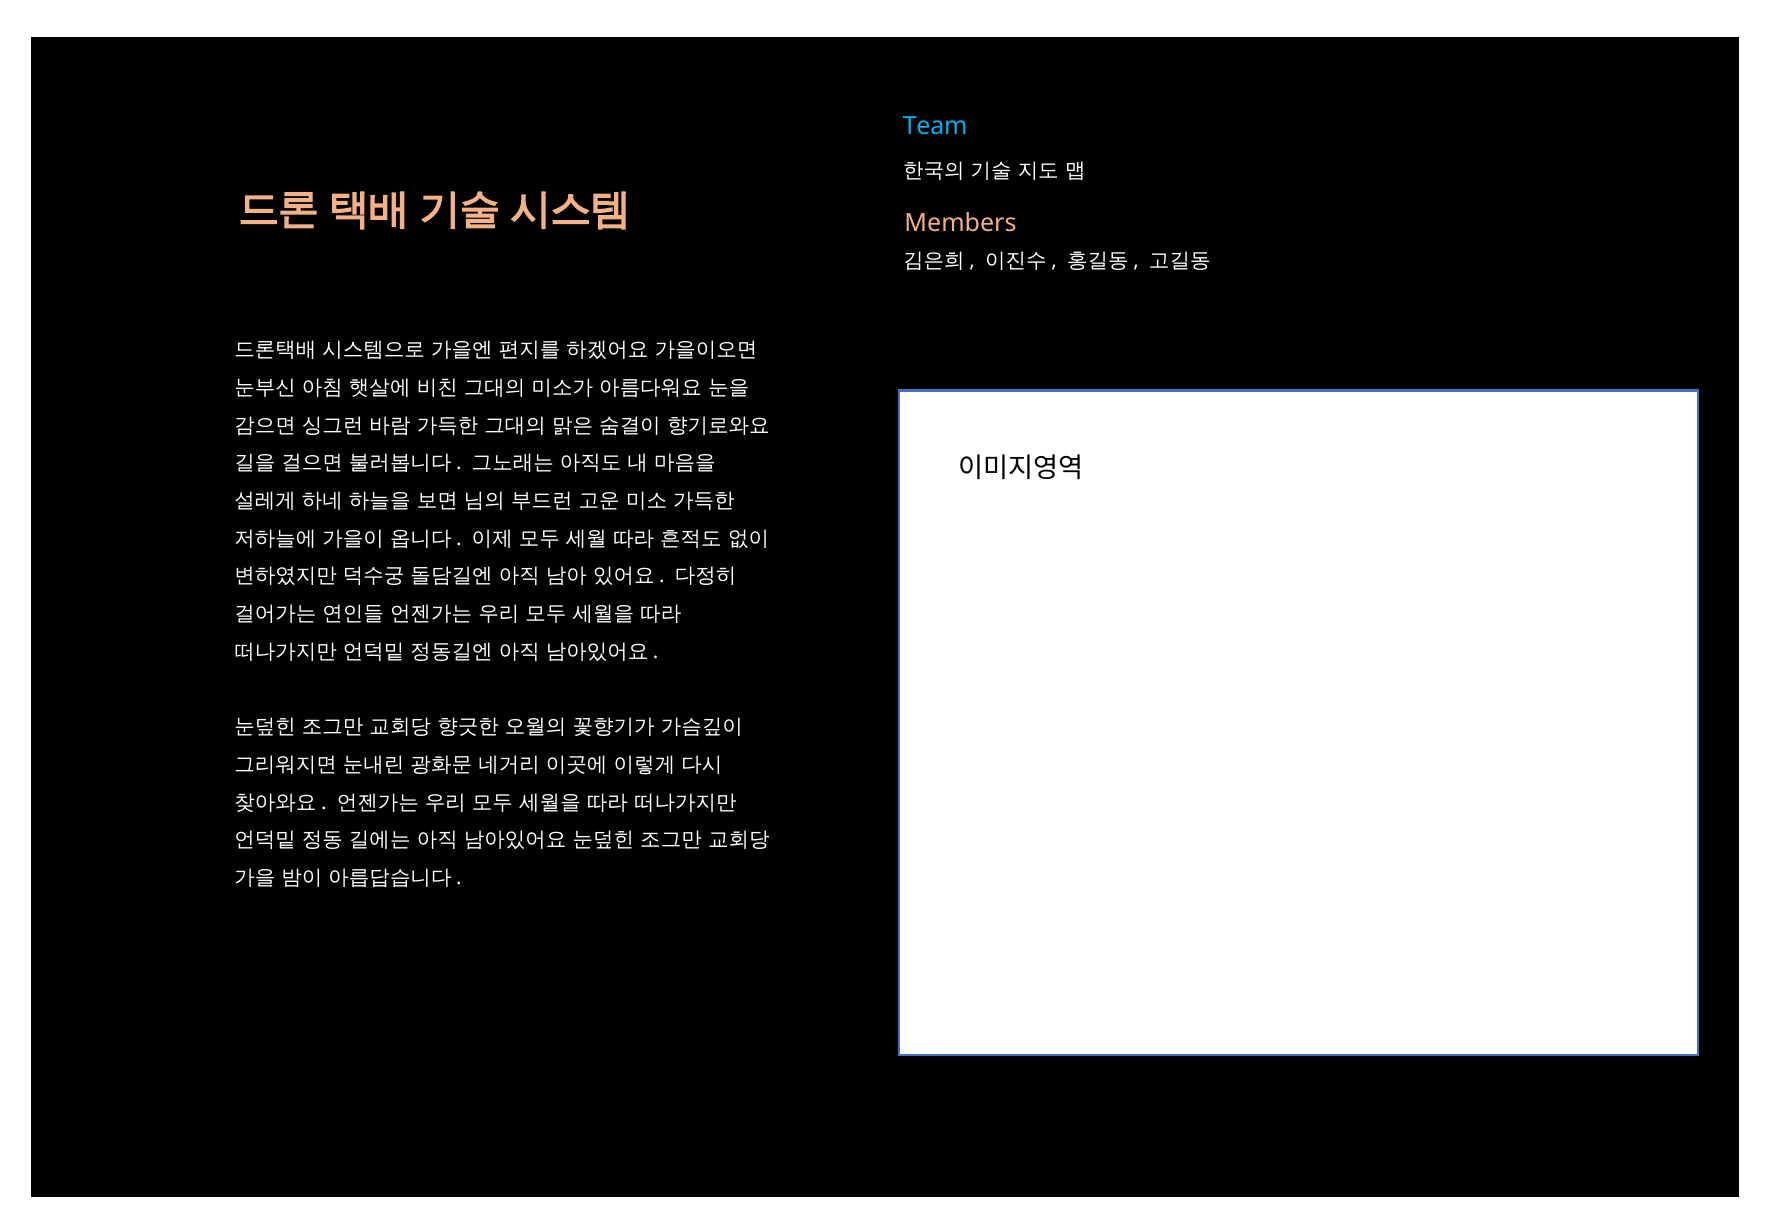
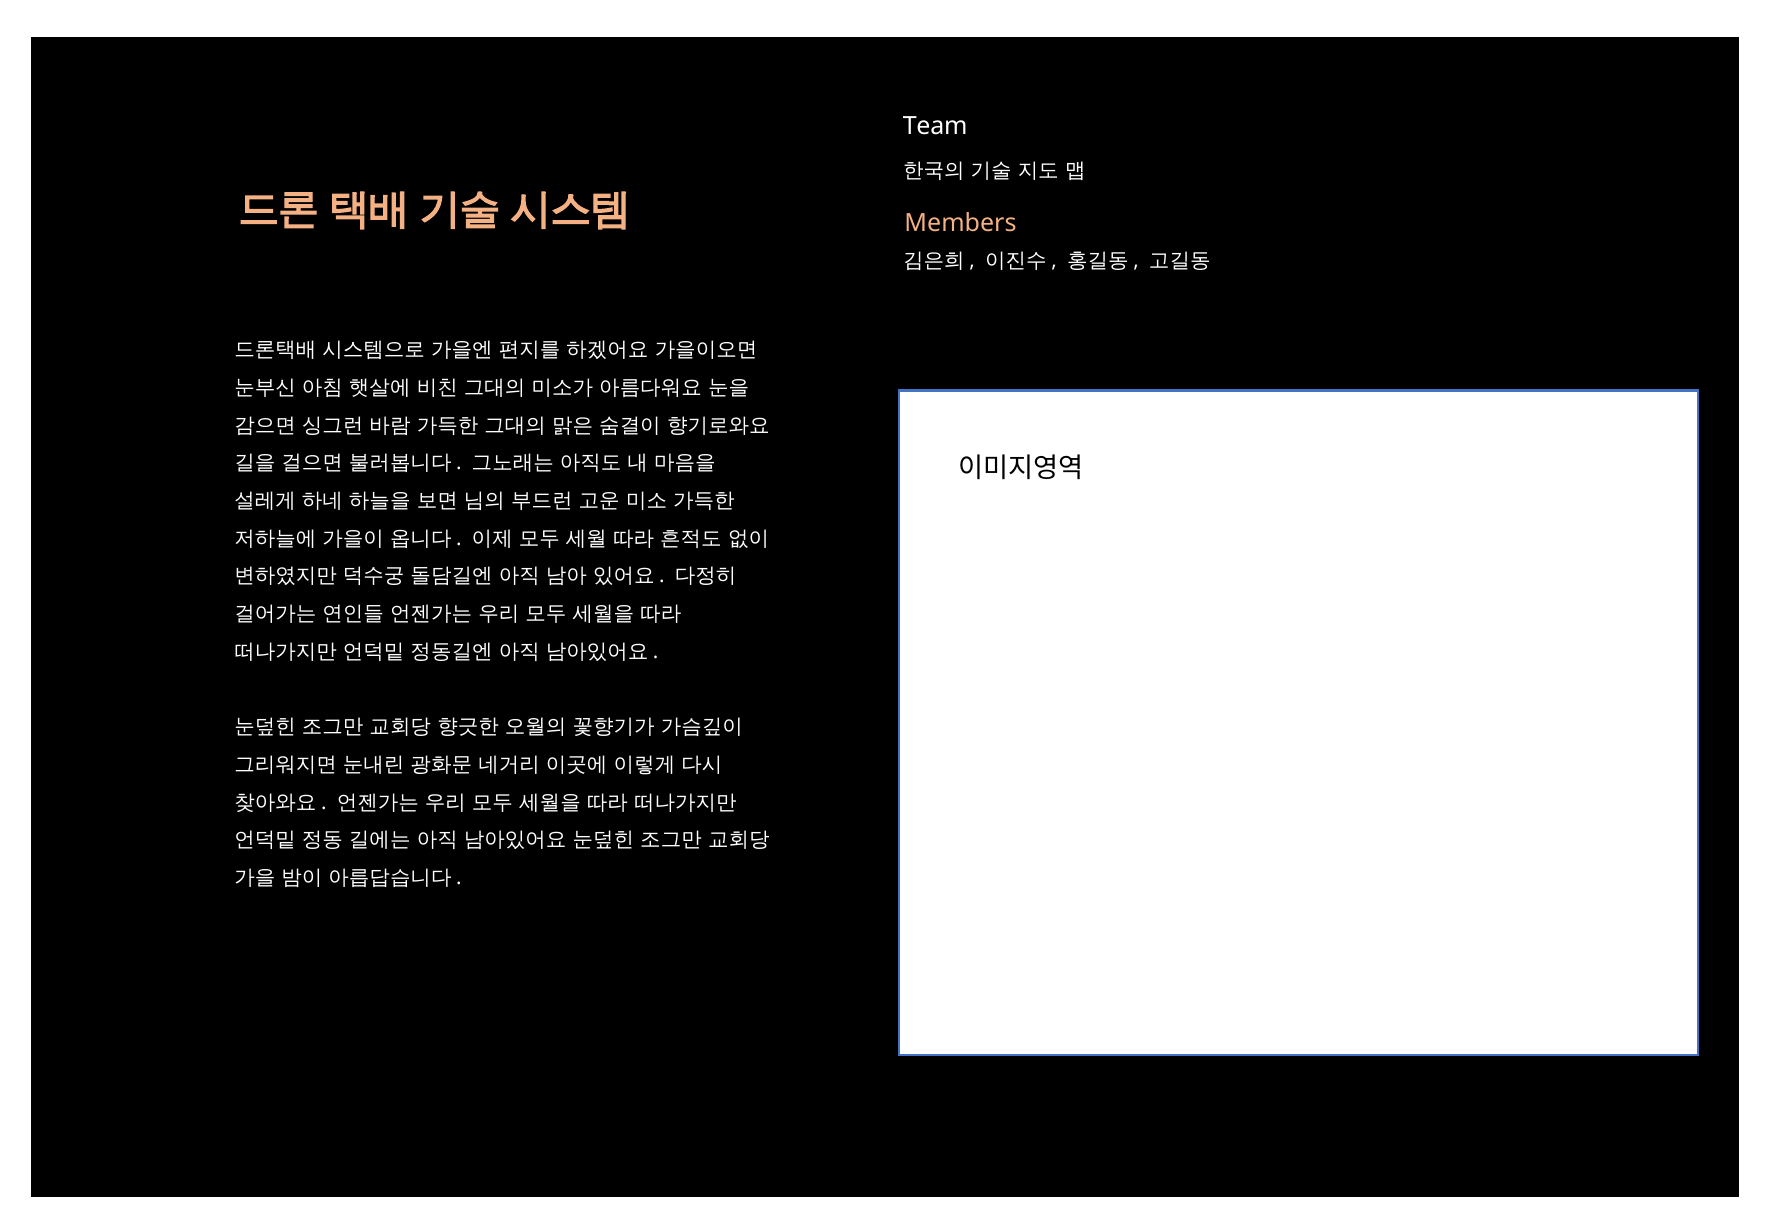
Team colour: light blue -> white (935, 126)
